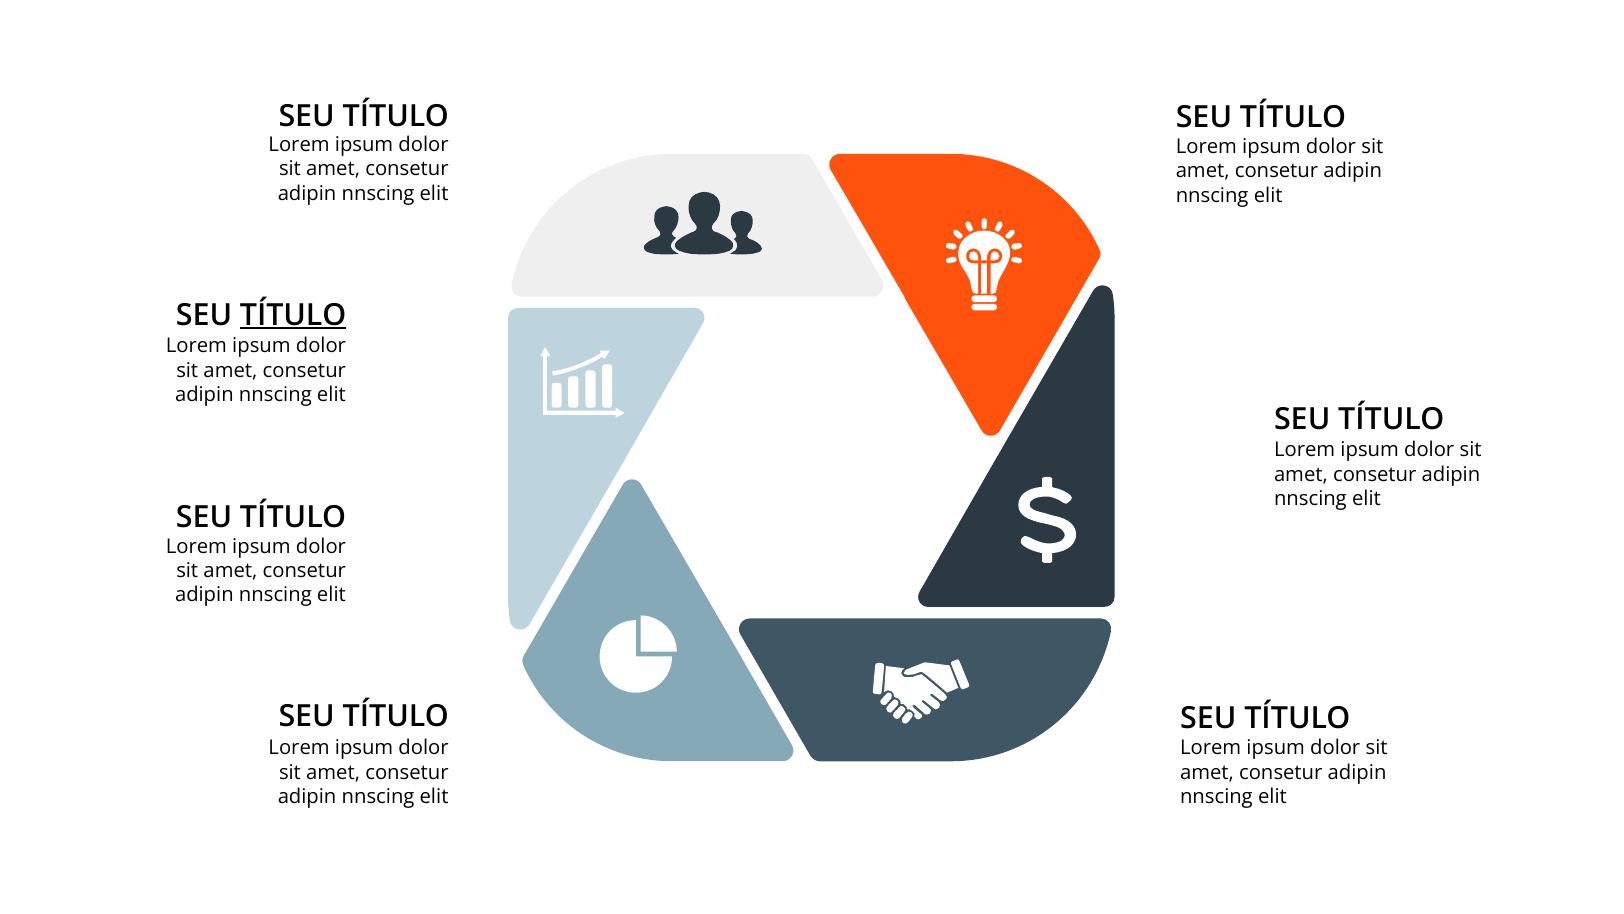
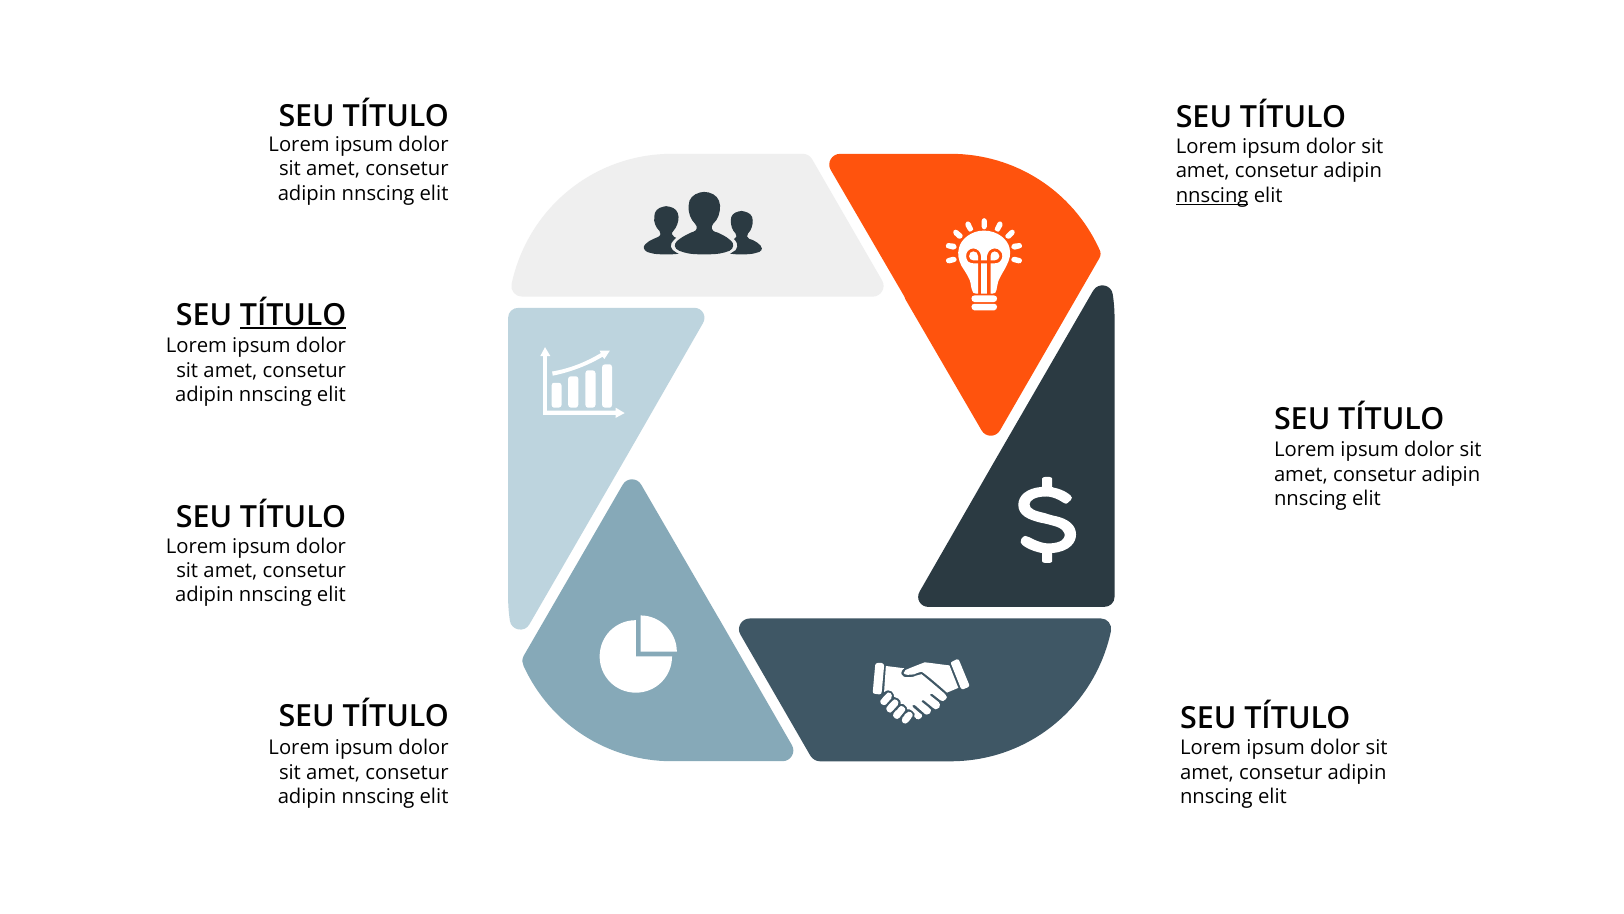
nnscing underline: none -> present (1212, 196)
